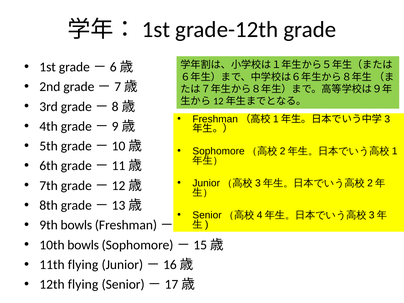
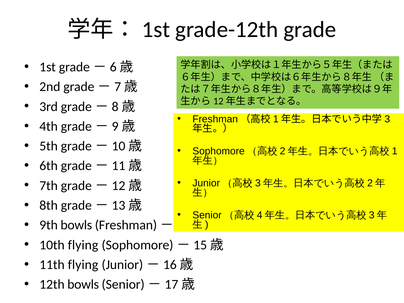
10th bowls: bowls -> flying (83, 245)
12th flying: flying -> bowls (83, 284)
